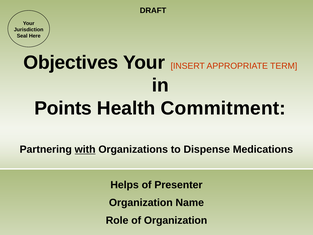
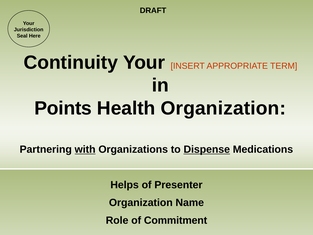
Objectives: Objectives -> Continuity (71, 62)
Health Commitment: Commitment -> Organization (223, 108)
Dispense underline: none -> present (207, 149)
of Organization: Organization -> Commitment (176, 220)
